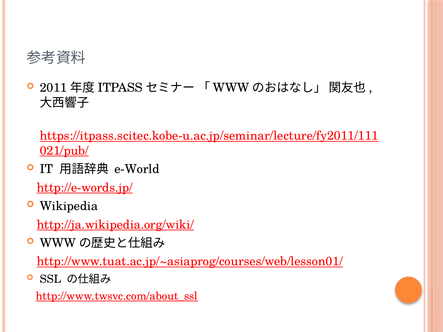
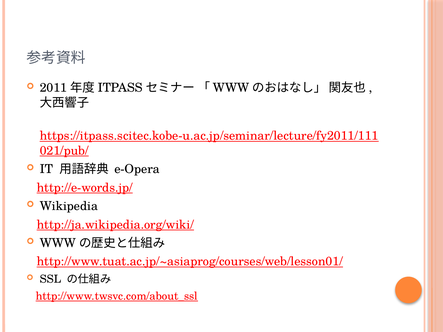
e-World: e-World -> e-Opera (137, 169)
